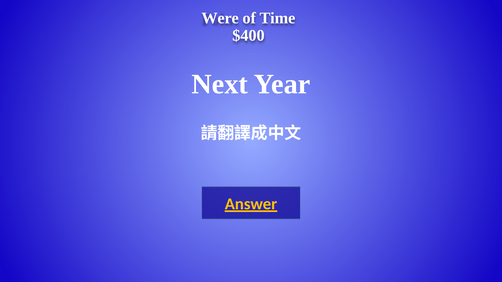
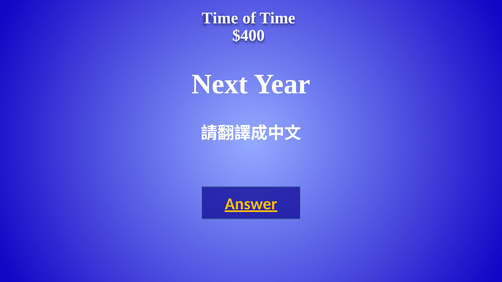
Were: Were -> Time (220, 18)
